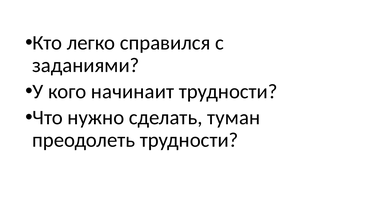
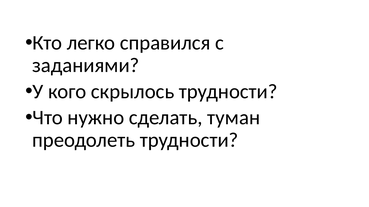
начинаит: начинаит -> скрылось (133, 92)
